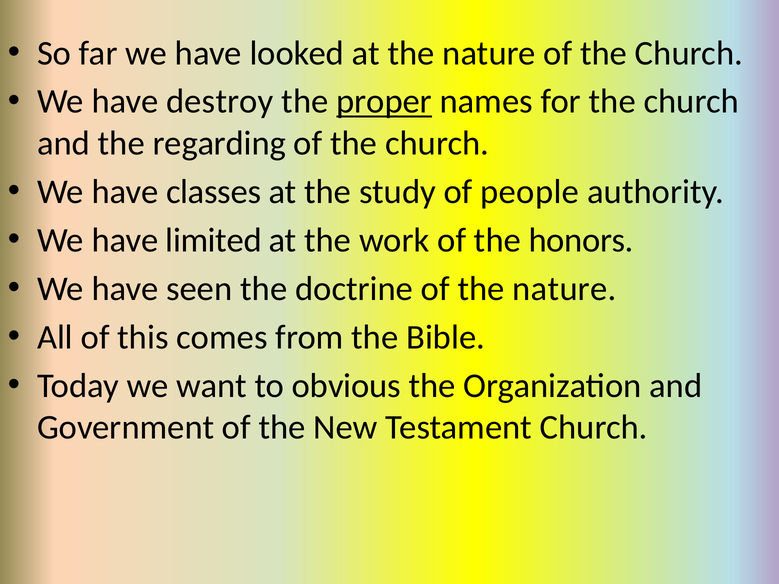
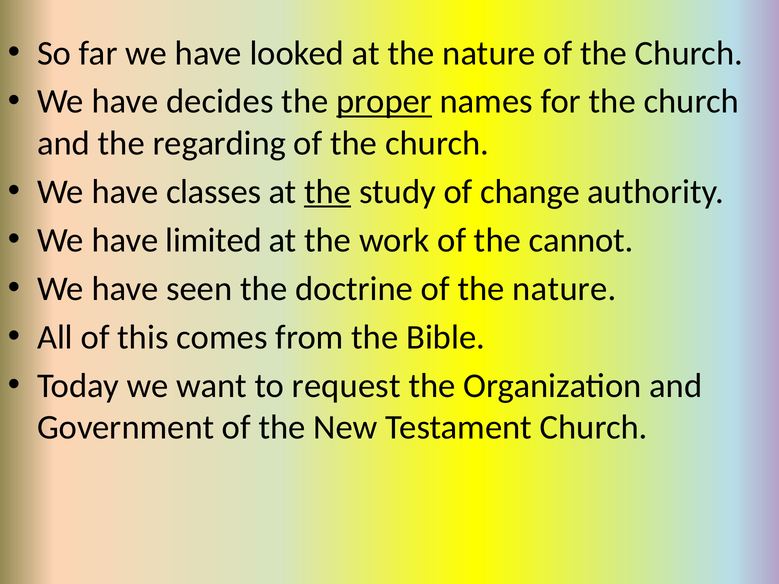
destroy: destroy -> decides (220, 102)
the underline: none -> present (328, 192)
people: people -> change (530, 192)
honors: honors -> cannot (581, 240)
obvious: obvious -> request (346, 386)
